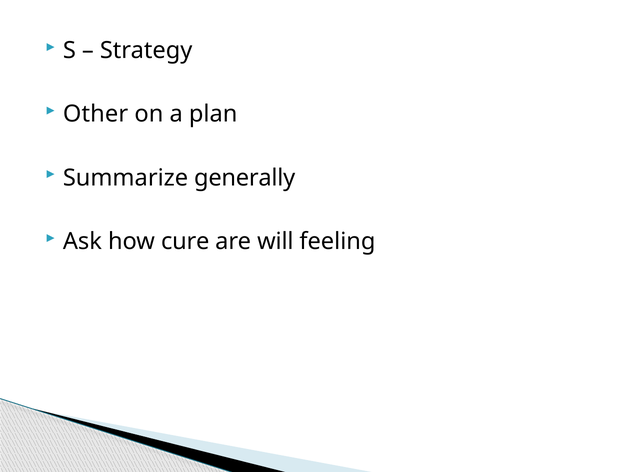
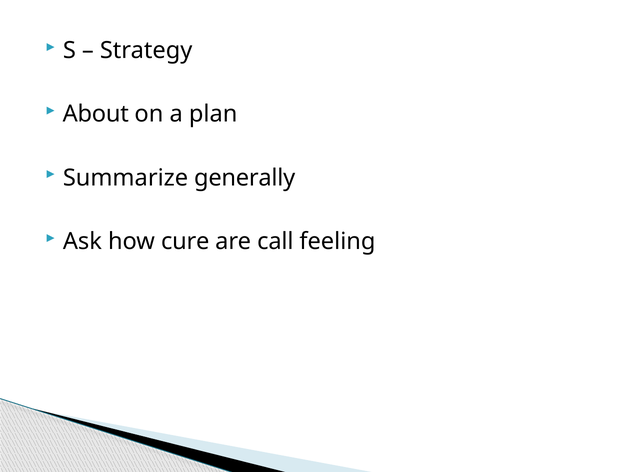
Other: Other -> About (96, 114)
will: will -> call (275, 242)
